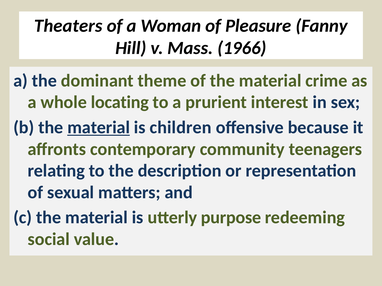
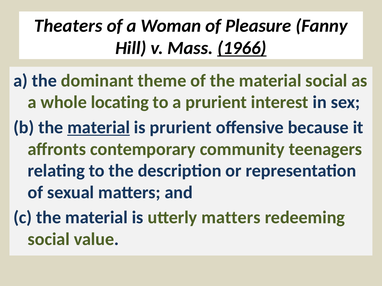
1966 underline: none -> present (242, 48)
material crime: crime -> social (326, 81)
is children: children -> prurient (181, 128)
utterly purpose: purpose -> matters (231, 218)
